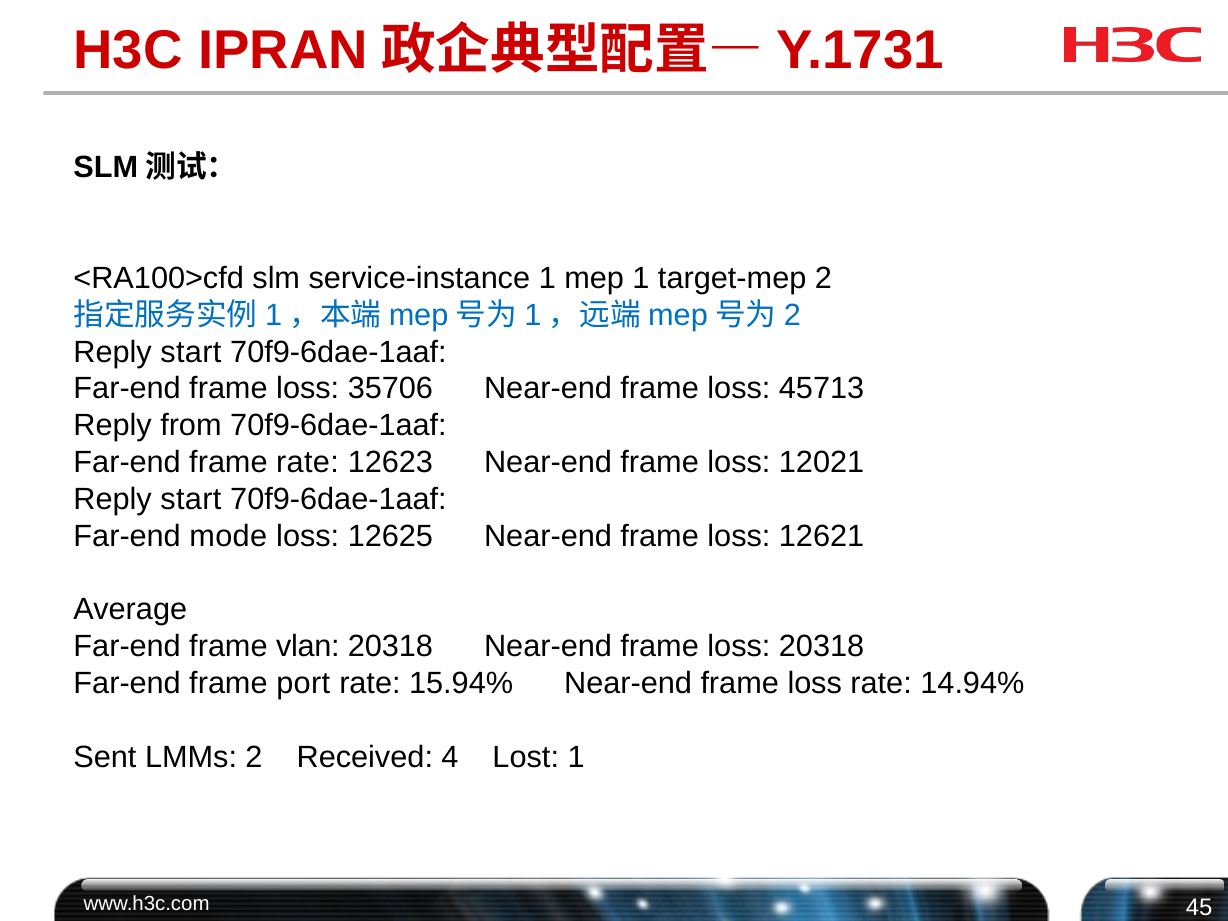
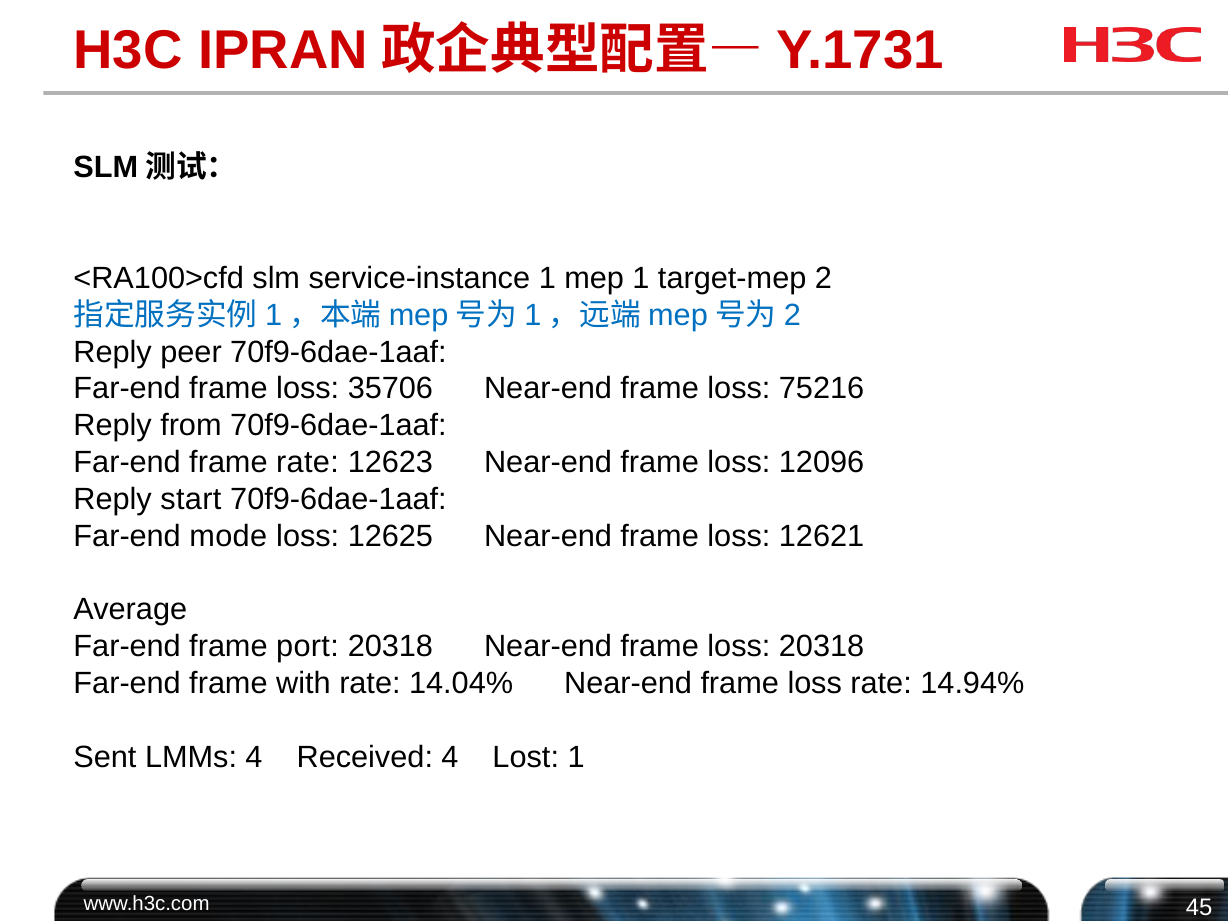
start: start -> peer (191, 352)
45713: 45713 -> 75216 (822, 389)
12021: 12021 -> 12096 (822, 463)
vlan: vlan -> port (308, 647)
port: port -> with (303, 684)
15.94%: 15.94% -> 14.04% (461, 684)
LMMs 2: 2 -> 4 (254, 757)
